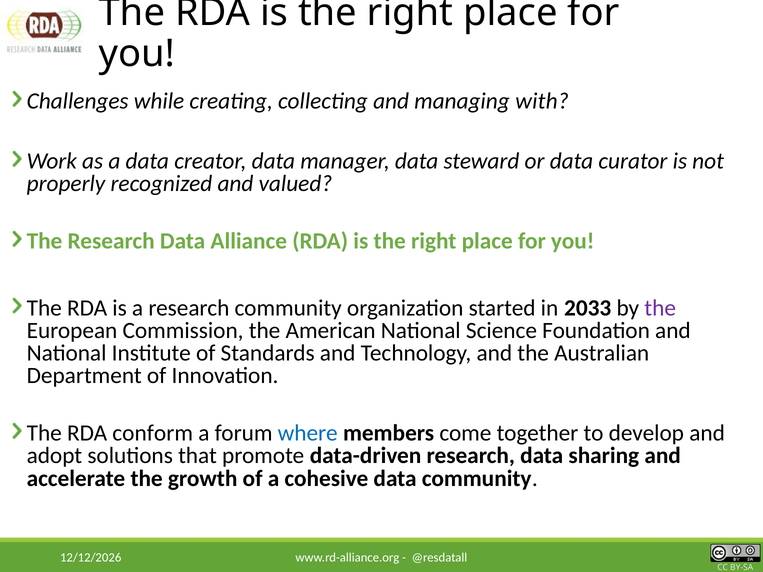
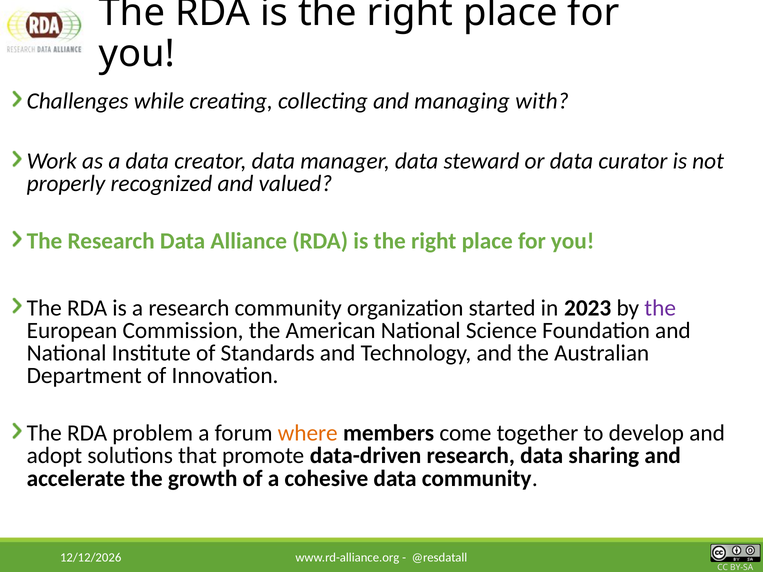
2033: 2033 -> 2023 (588, 308)
conform: conform -> problem (153, 433)
where colour: blue -> orange (308, 433)
